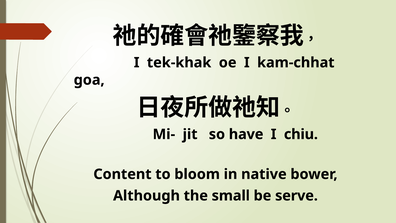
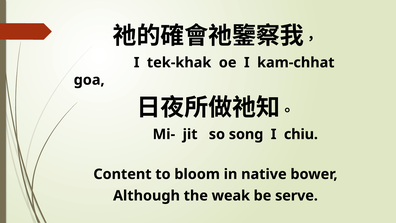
have: have -> song (246, 134)
small: small -> weak (231, 195)
